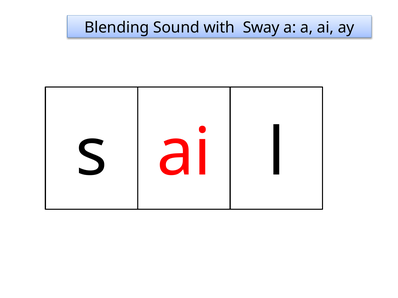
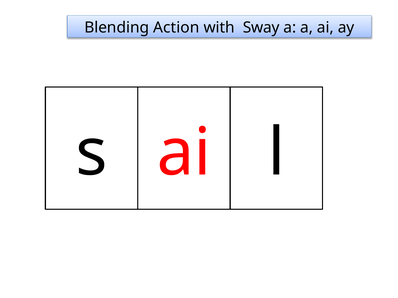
Sound: Sound -> Action (176, 27)
